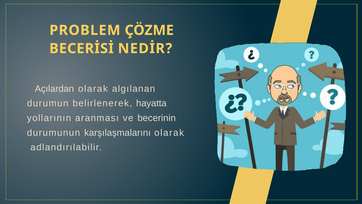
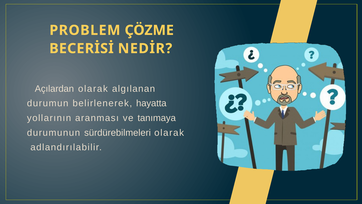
becerinin: becerinin -> tanımaya (157, 118)
karşılaşmalarını: karşılaşmalarını -> sürdürebilmeleri (118, 132)
